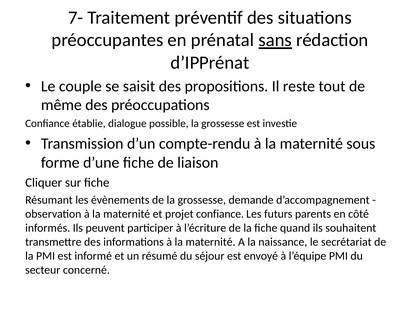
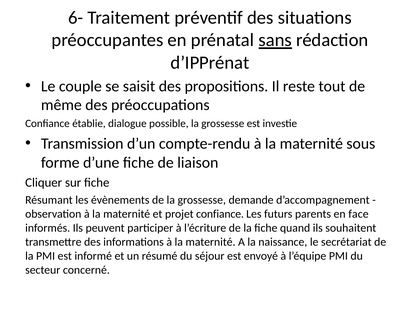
7-: 7- -> 6- (76, 18)
côté: côté -> face (358, 214)
